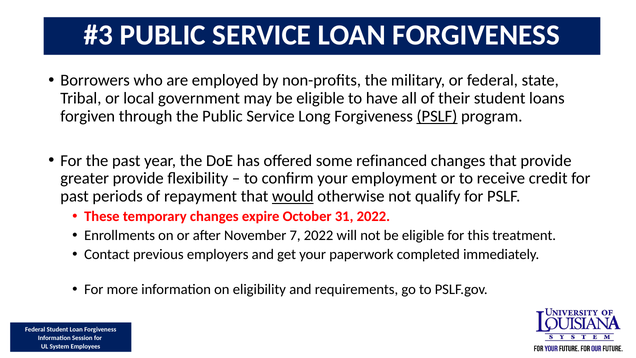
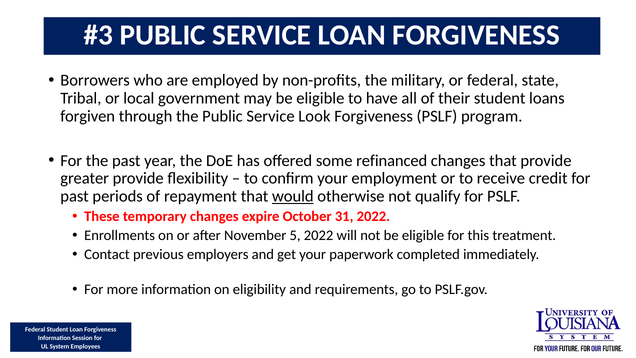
Long: Long -> Look (314, 116)
PSLF underline: present -> none (437, 116)
7: 7 -> 5 (295, 235)
